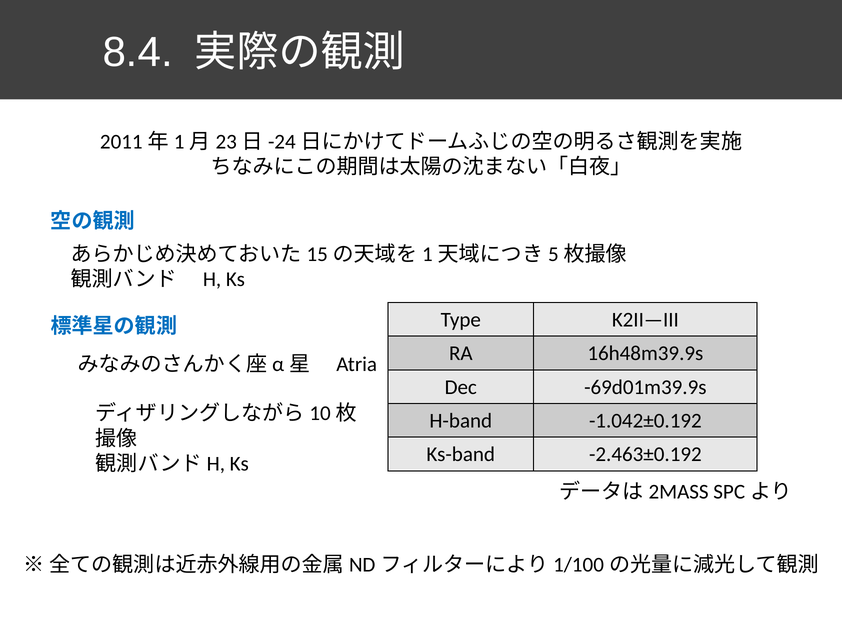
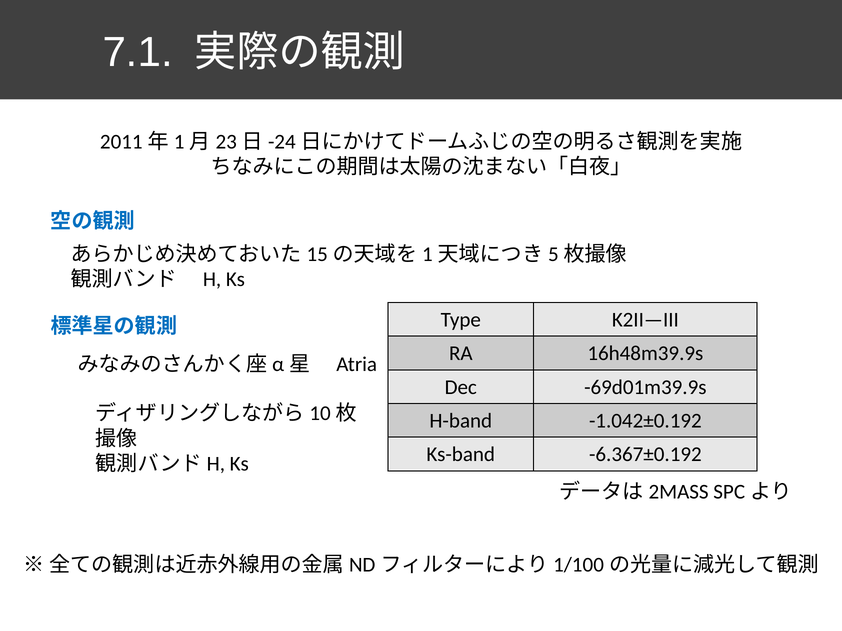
8.4: 8.4 -> 7.1 (138, 53)
-2.463±0.192: -2.463±0.192 -> -6.367±0.192 (645, 455)
